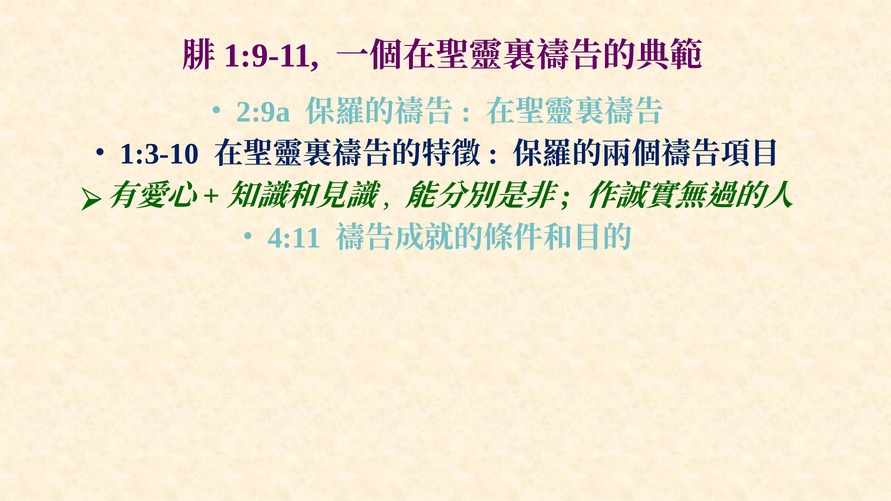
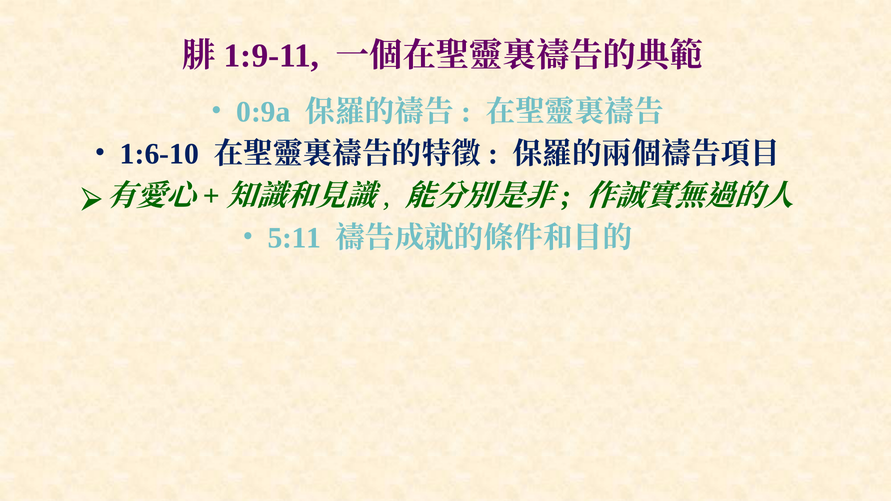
2:9a: 2:9a -> 0:9a (263, 112)
1:3-10: 1:3-10 -> 1:6-10 (159, 154)
4:11: 4:11 -> 5:11 (294, 238)
